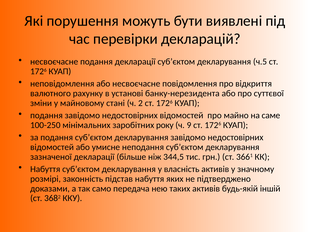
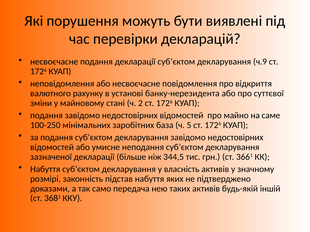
ч.5: ч.5 -> ч.9 (260, 62)
року: року -> база (165, 125)
9: 9 -> 5 (189, 125)
